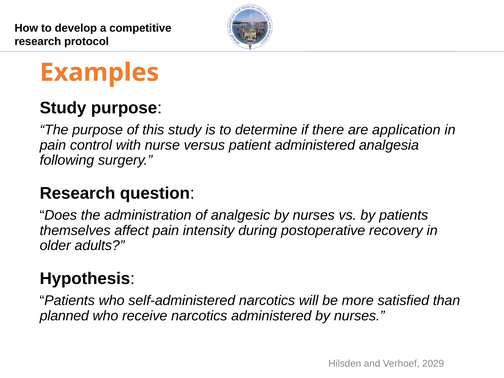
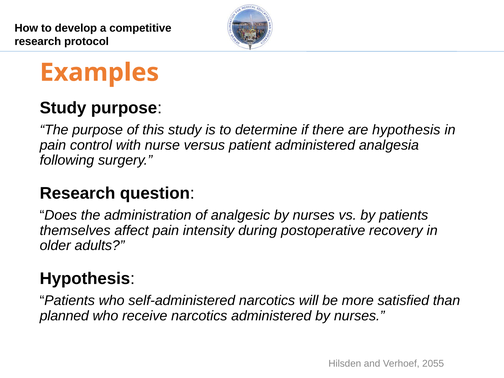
are application: application -> hypothesis (406, 130)
2029: 2029 -> 2055 (433, 364)
